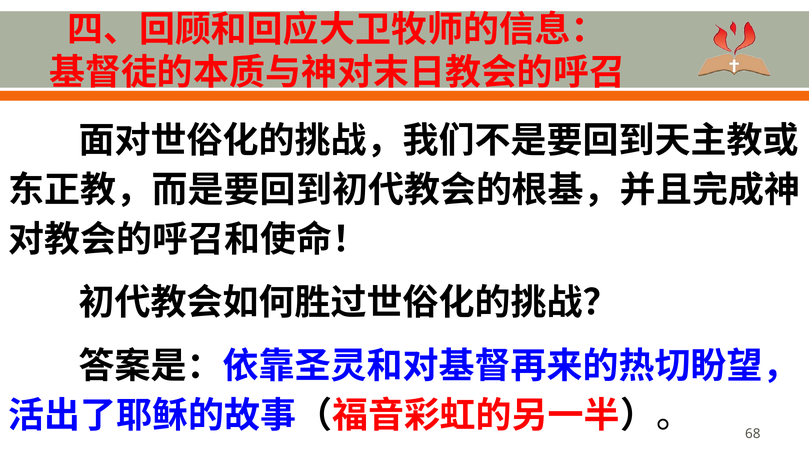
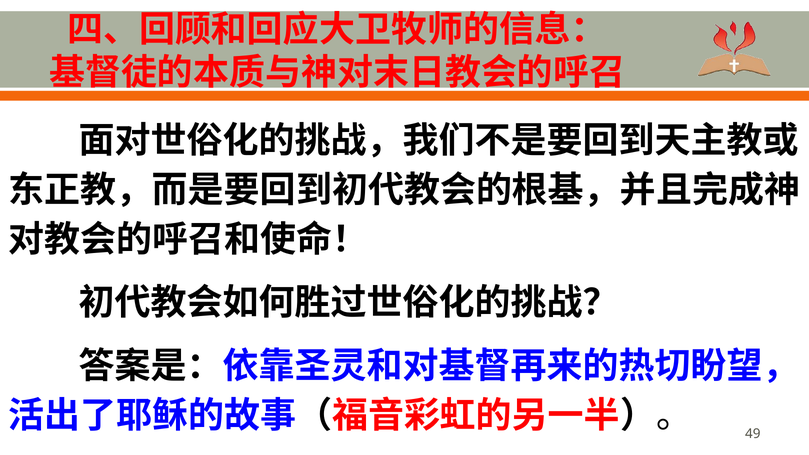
68: 68 -> 49 (753, 434)
